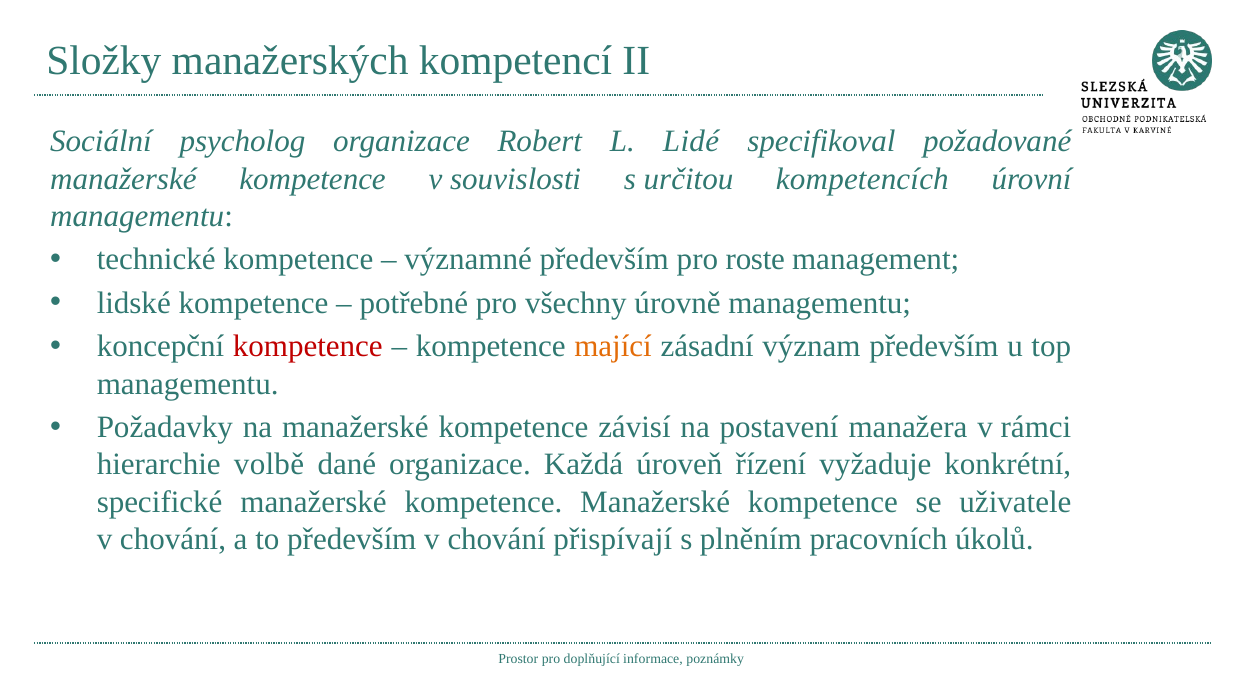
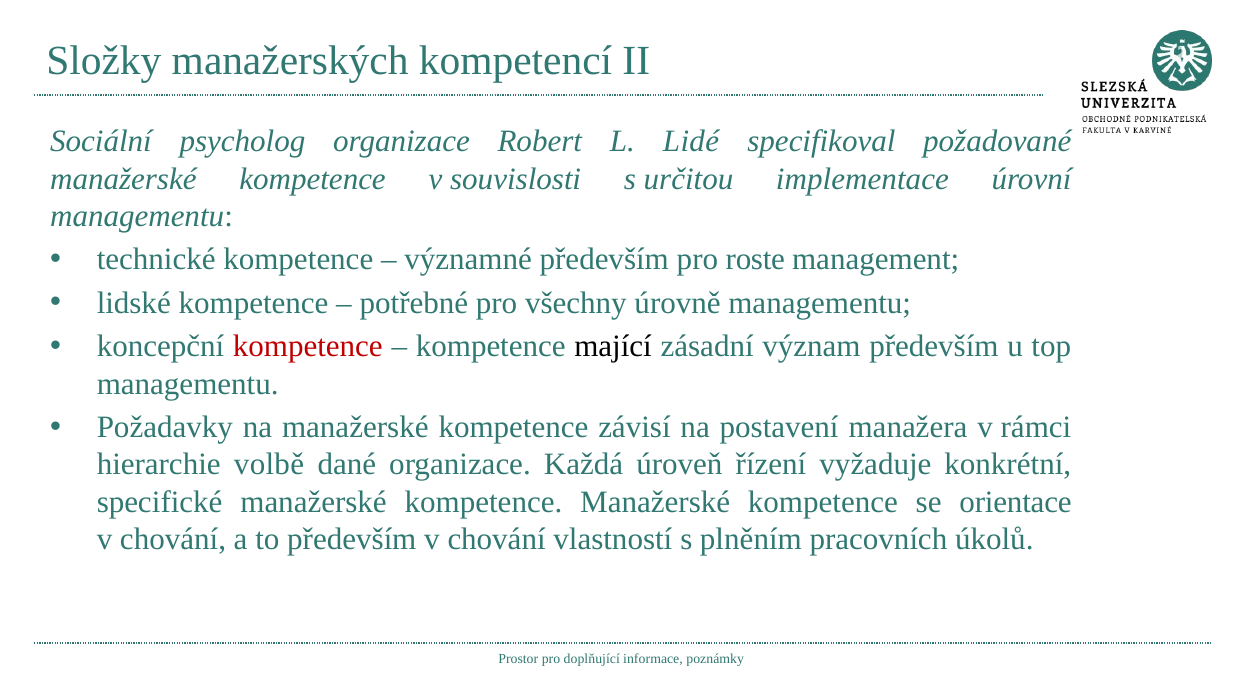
kompetencích: kompetencích -> implementace (862, 179)
mající colour: orange -> black (613, 347)
uživatele: uživatele -> orientace (1016, 502)
přispívají: přispívají -> vlastností (613, 539)
